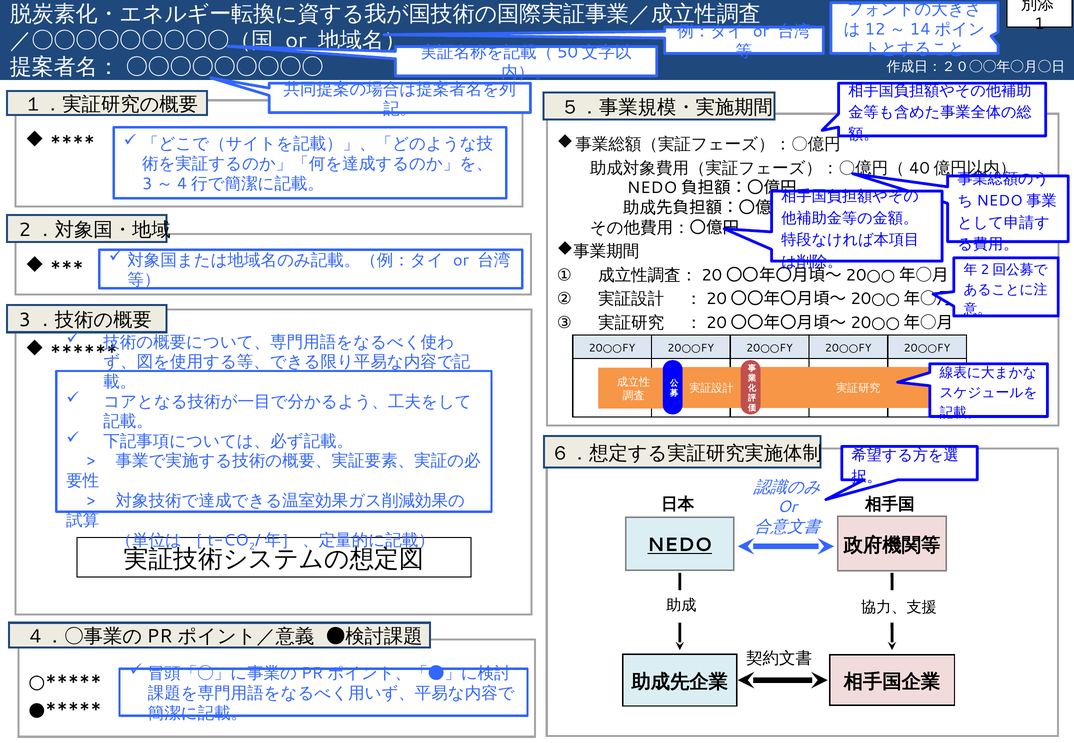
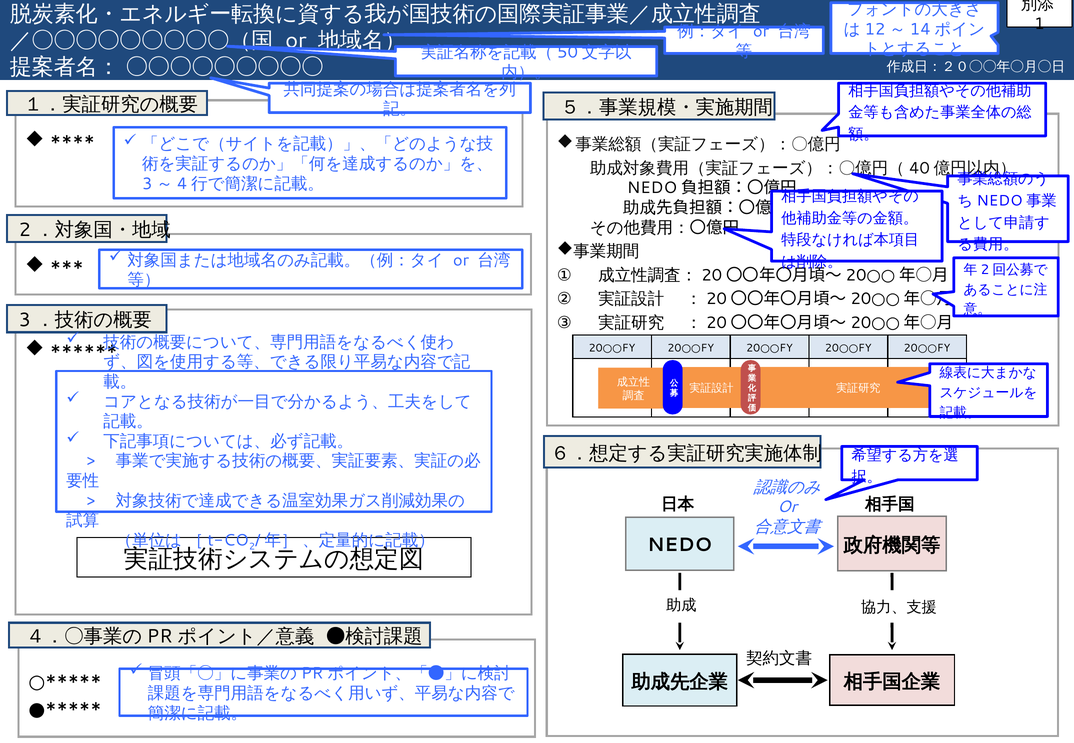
NEDO underline: present -> none (680, 545)
